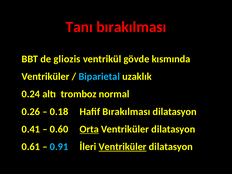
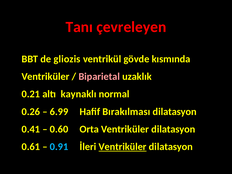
Tanı bırakılması: bırakılması -> çevreleyen (131, 27)
Biparietal colour: light blue -> pink (99, 77)
0.24: 0.24 -> 0.21 (31, 94)
tromboz: tromboz -> kaynaklı (79, 94)
0.18: 0.18 -> 6.99 (59, 112)
Orta underline: present -> none (89, 129)
